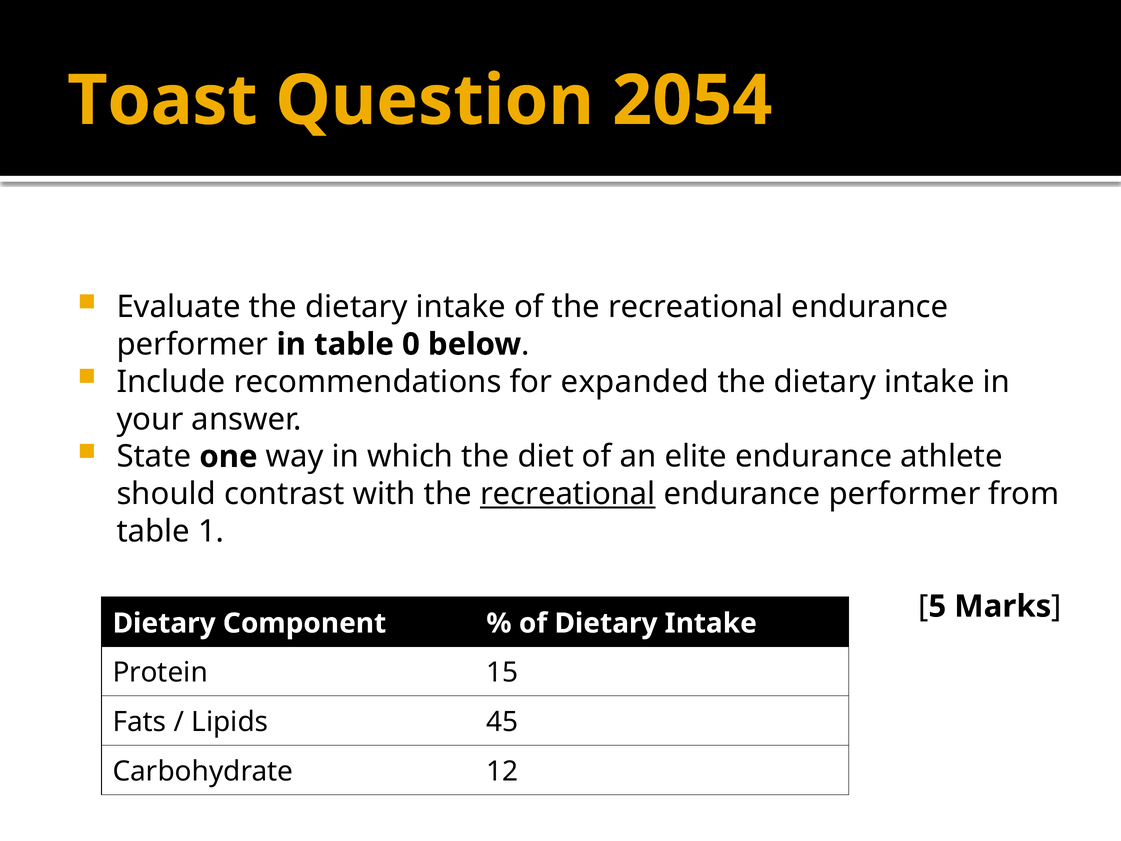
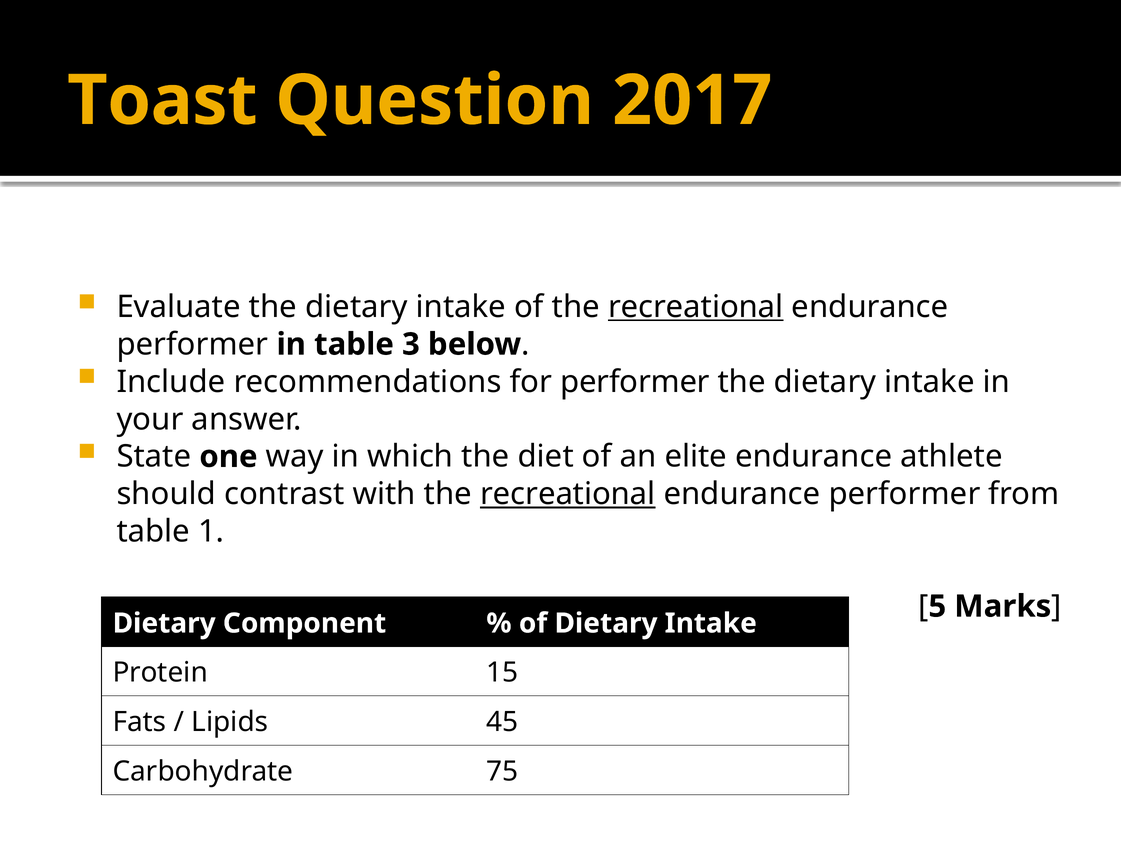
2054: 2054 -> 2017 (692, 101)
recreational underline: none -> present (696, 307)
0: 0 -> 3 (411, 344)
for expanded: expanded -> performer (635, 382)
12: 12 -> 75 (502, 771)
